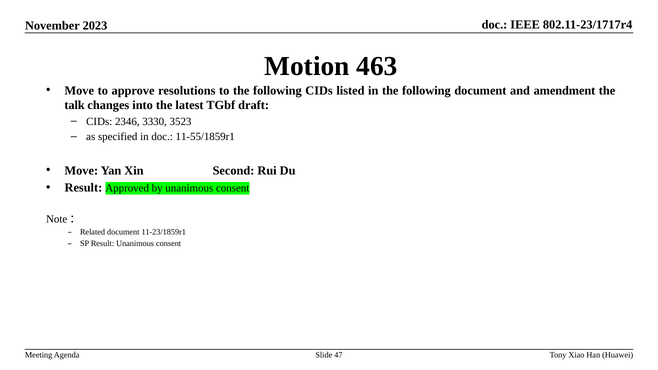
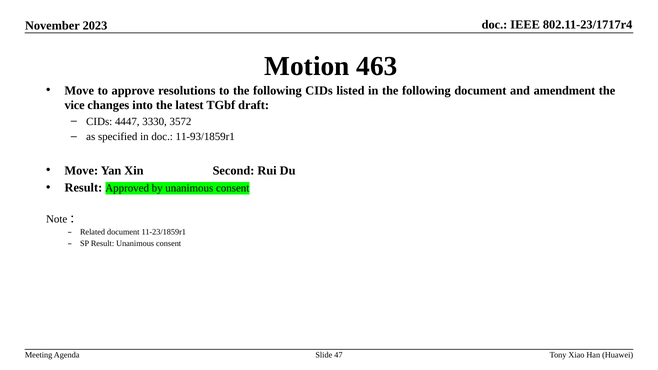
talk: talk -> vice (75, 105)
2346: 2346 -> 4447 (127, 121)
3523: 3523 -> 3572 (181, 121)
11-55/1859r1: 11-55/1859r1 -> 11-93/1859r1 (205, 137)
